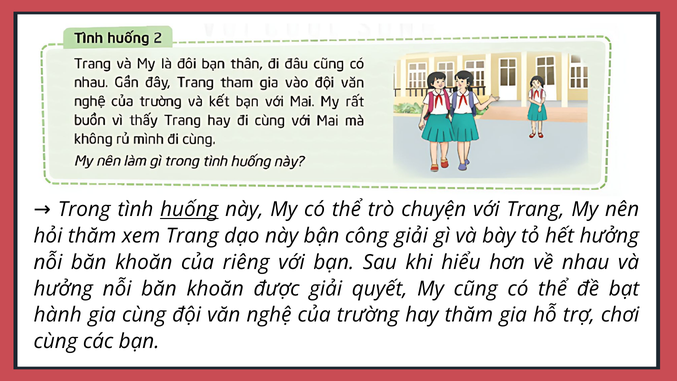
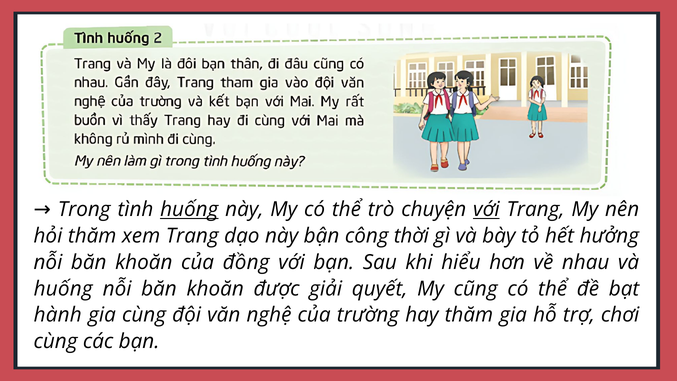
với underline: none -> present (486, 210)
công giải: giải -> thời (411, 236)
riêng: riêng -> đồng (246, 262)
hưởng: hưởng -> huống (63, 289)
